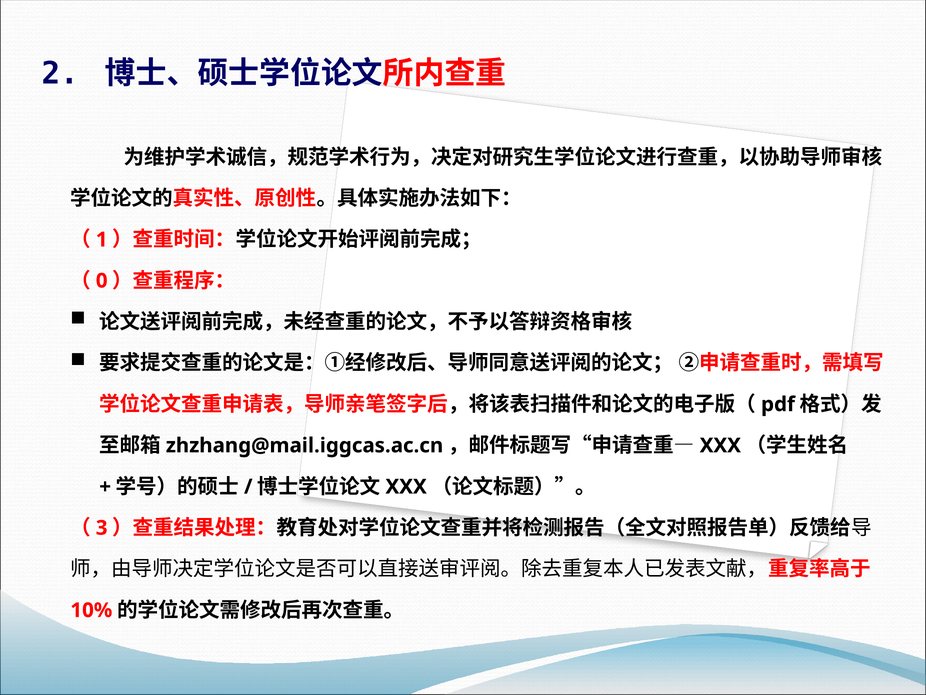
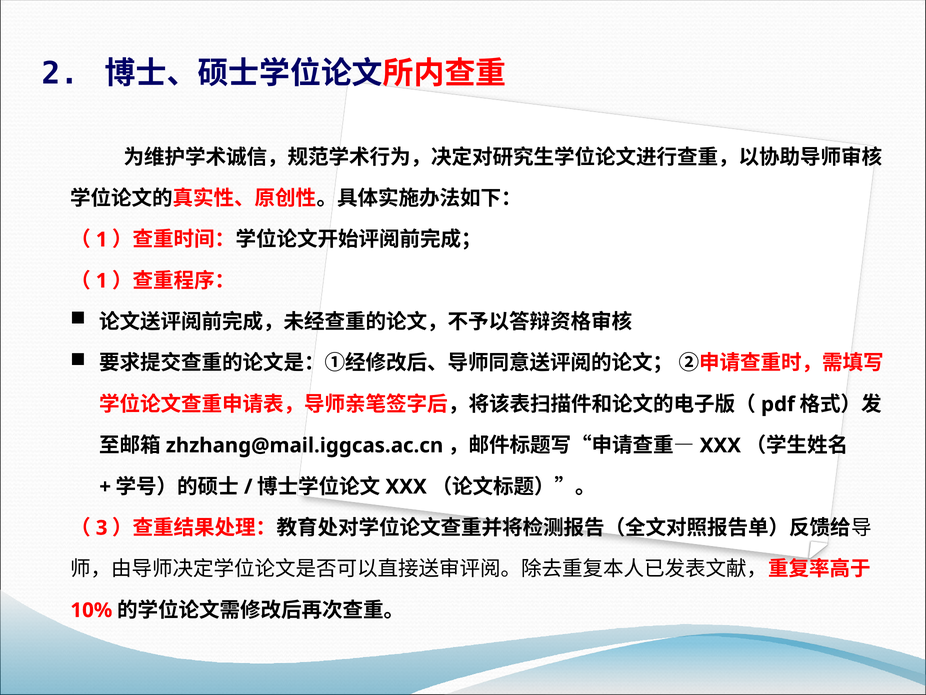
0: 0 -> 1 (102, 281)
